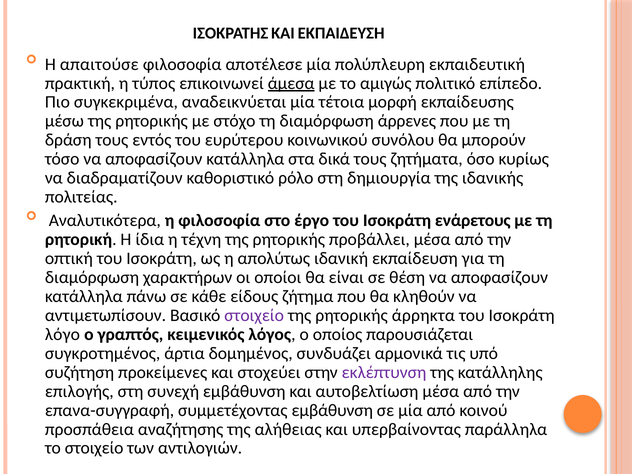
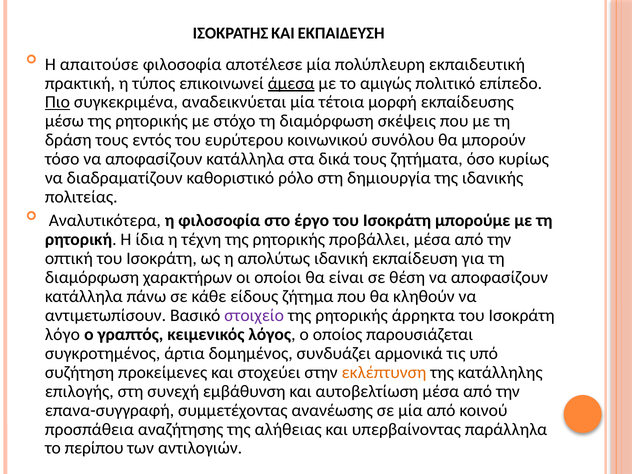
Πιο underline: none -> present (57, 102)
άρρενες: άρρενες -> σκέψεις (407, 121)
ενάρετους: ενάρετους -> μπορούμε (473, 221)
εκλέπτυνση colour: purple -> orange (384, 372)
συμμετέχοντας εμβάθυνση: εμβάθυνση -> ανανέωσης (332, 410)
το στοιχείο: στοιχείο -> περίπου (94, 448)
